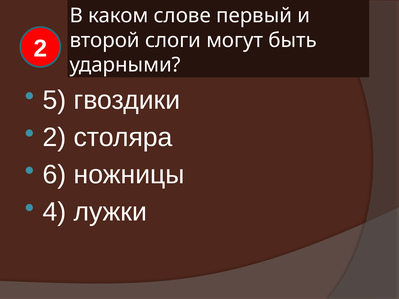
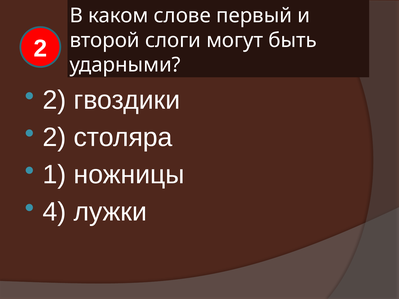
5: 5 -> 2 (54, 100)
6: 6 -> 1 (54, 175)
